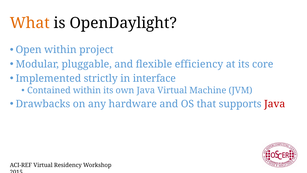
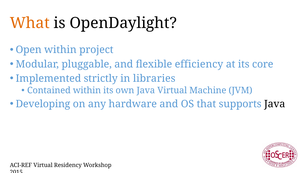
interface: interface -> libraries (154, 78)
Drawbacks: Drawbacks -> Developing (43, 104)
Java colour: red -> black (275, 104)
